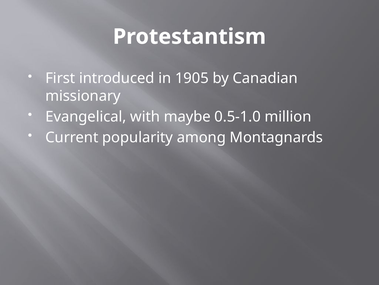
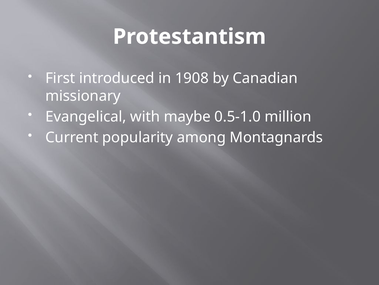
1905: 1905 -> 1908 (192, 78)
